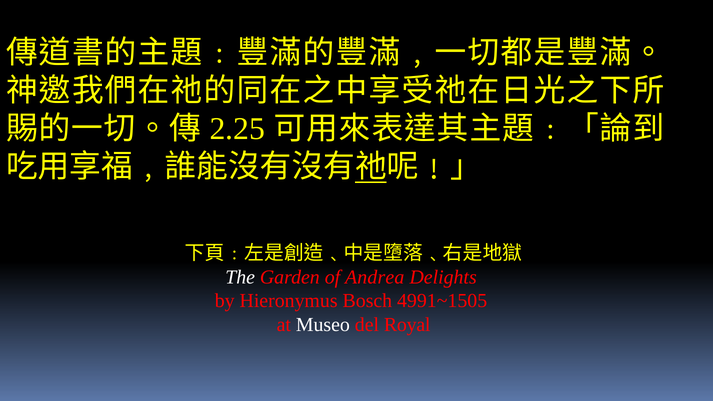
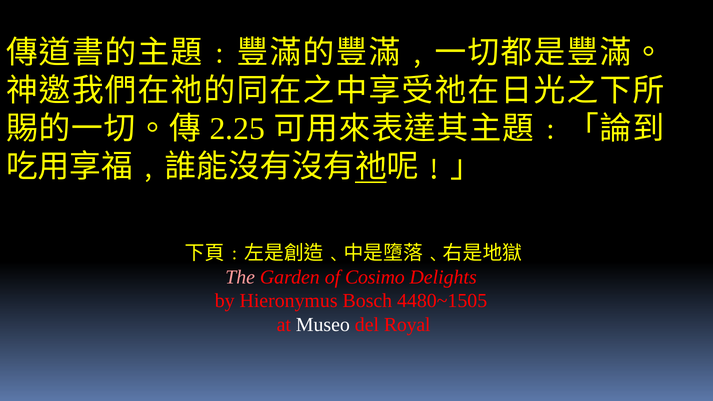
The colour: white -> pink (240, 277)
Andrea: Andrea -> Cosimo (375, 277)
4991~1505: 4991~1505 -> 4480~1505 (442, 301)
